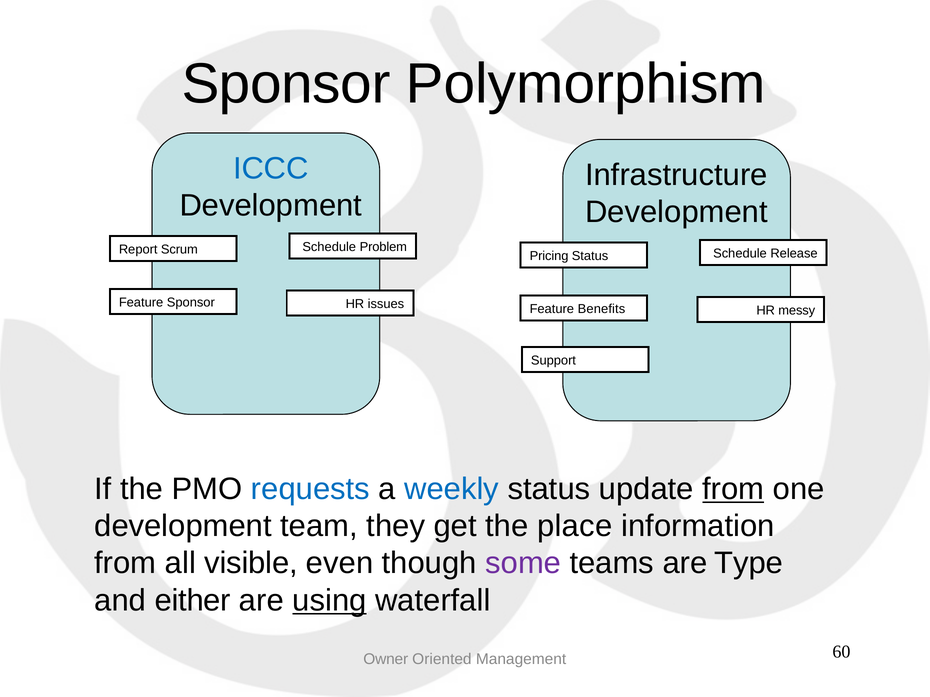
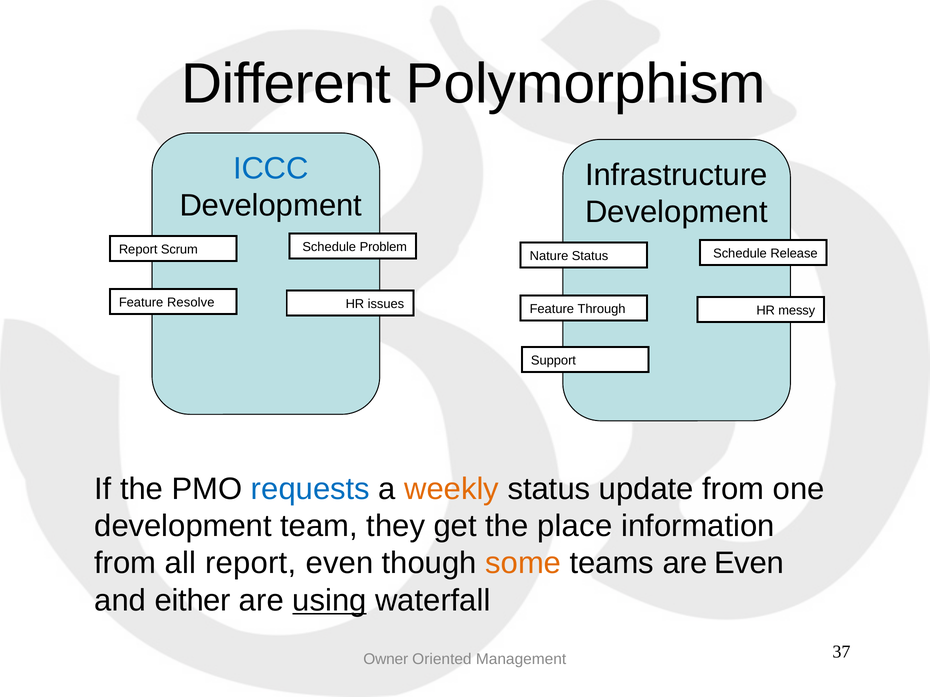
Sponsor: Sponsor -> Different (286, 84)
Pricing: Pricing -> Nature (549, 256)
Feature Sponsor: Sponsor -> Resolve (191, 303)
Benefits: Benefits -> Through (602, 309)
weekly colour: blue -> orange (452, 489)
from underline: present -> none (733, 489)
all visible: visible -> report (251, 564)
some colour: purple -> orange (523, 564)
are Type: Type -> Even (749, 564)
60: 60 -> 37 (841, 652)
